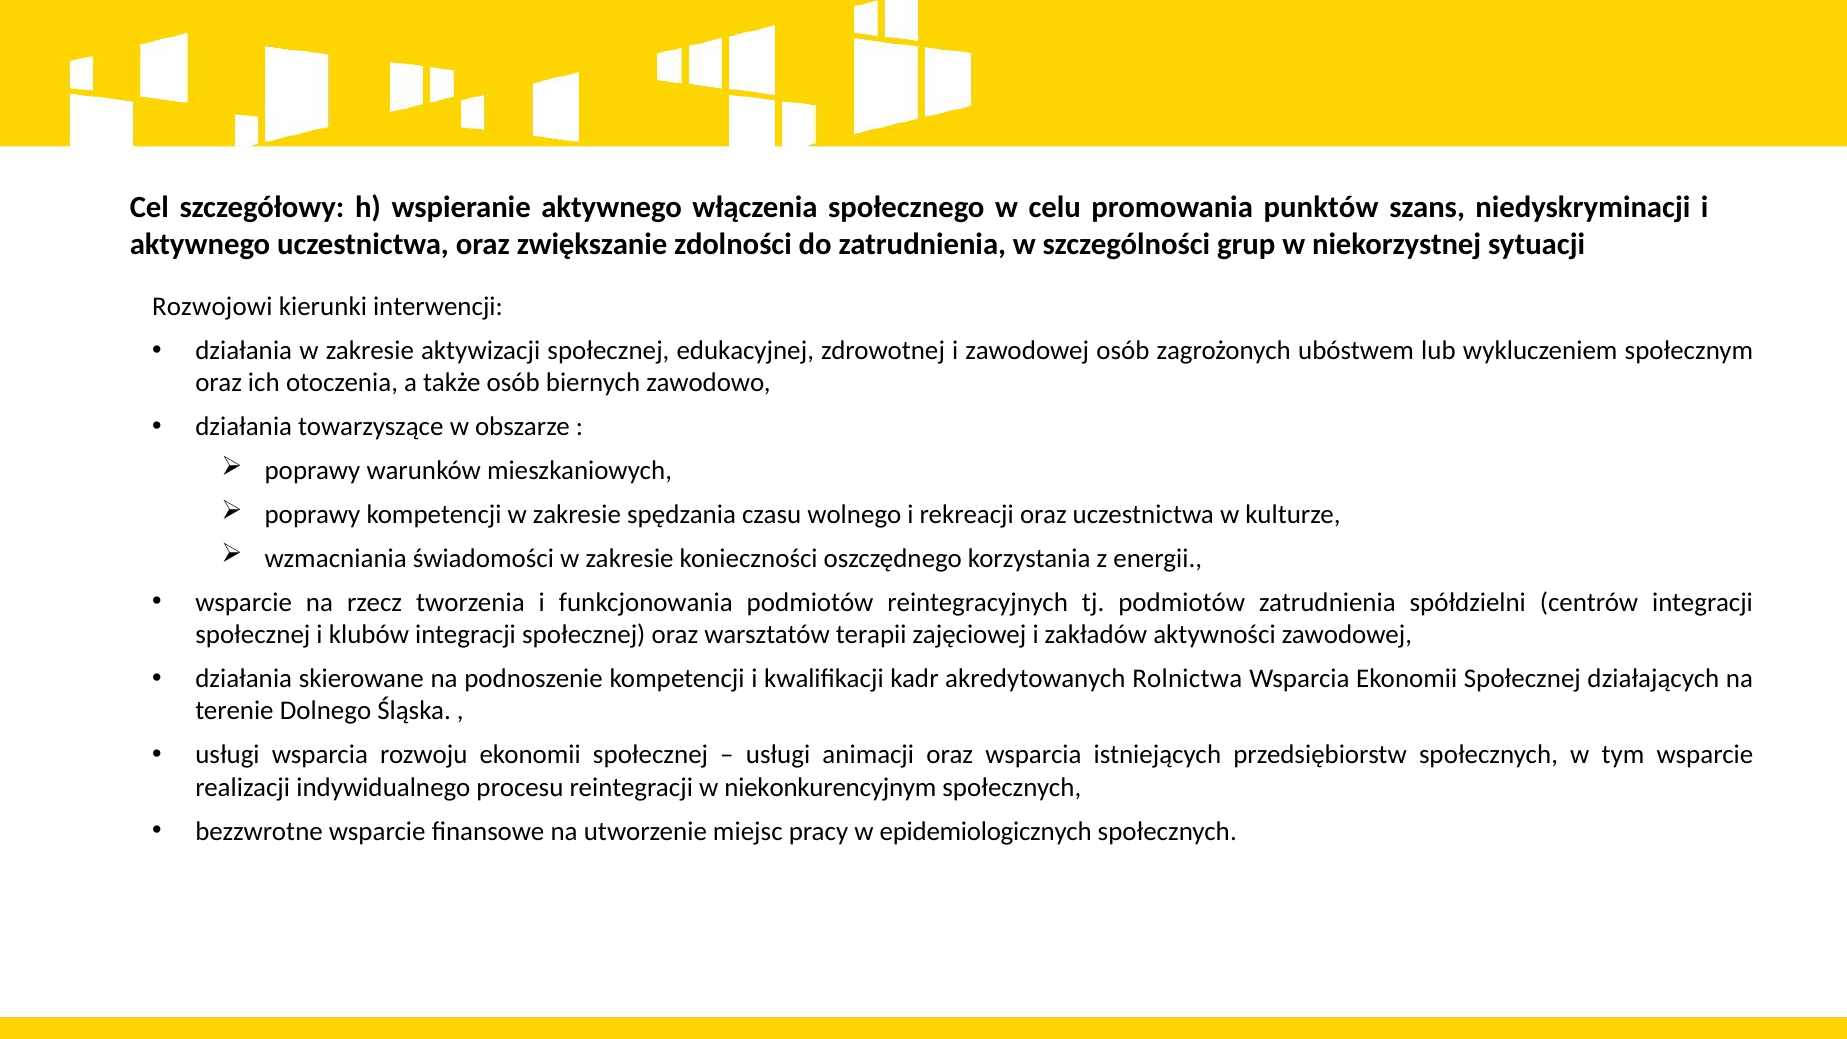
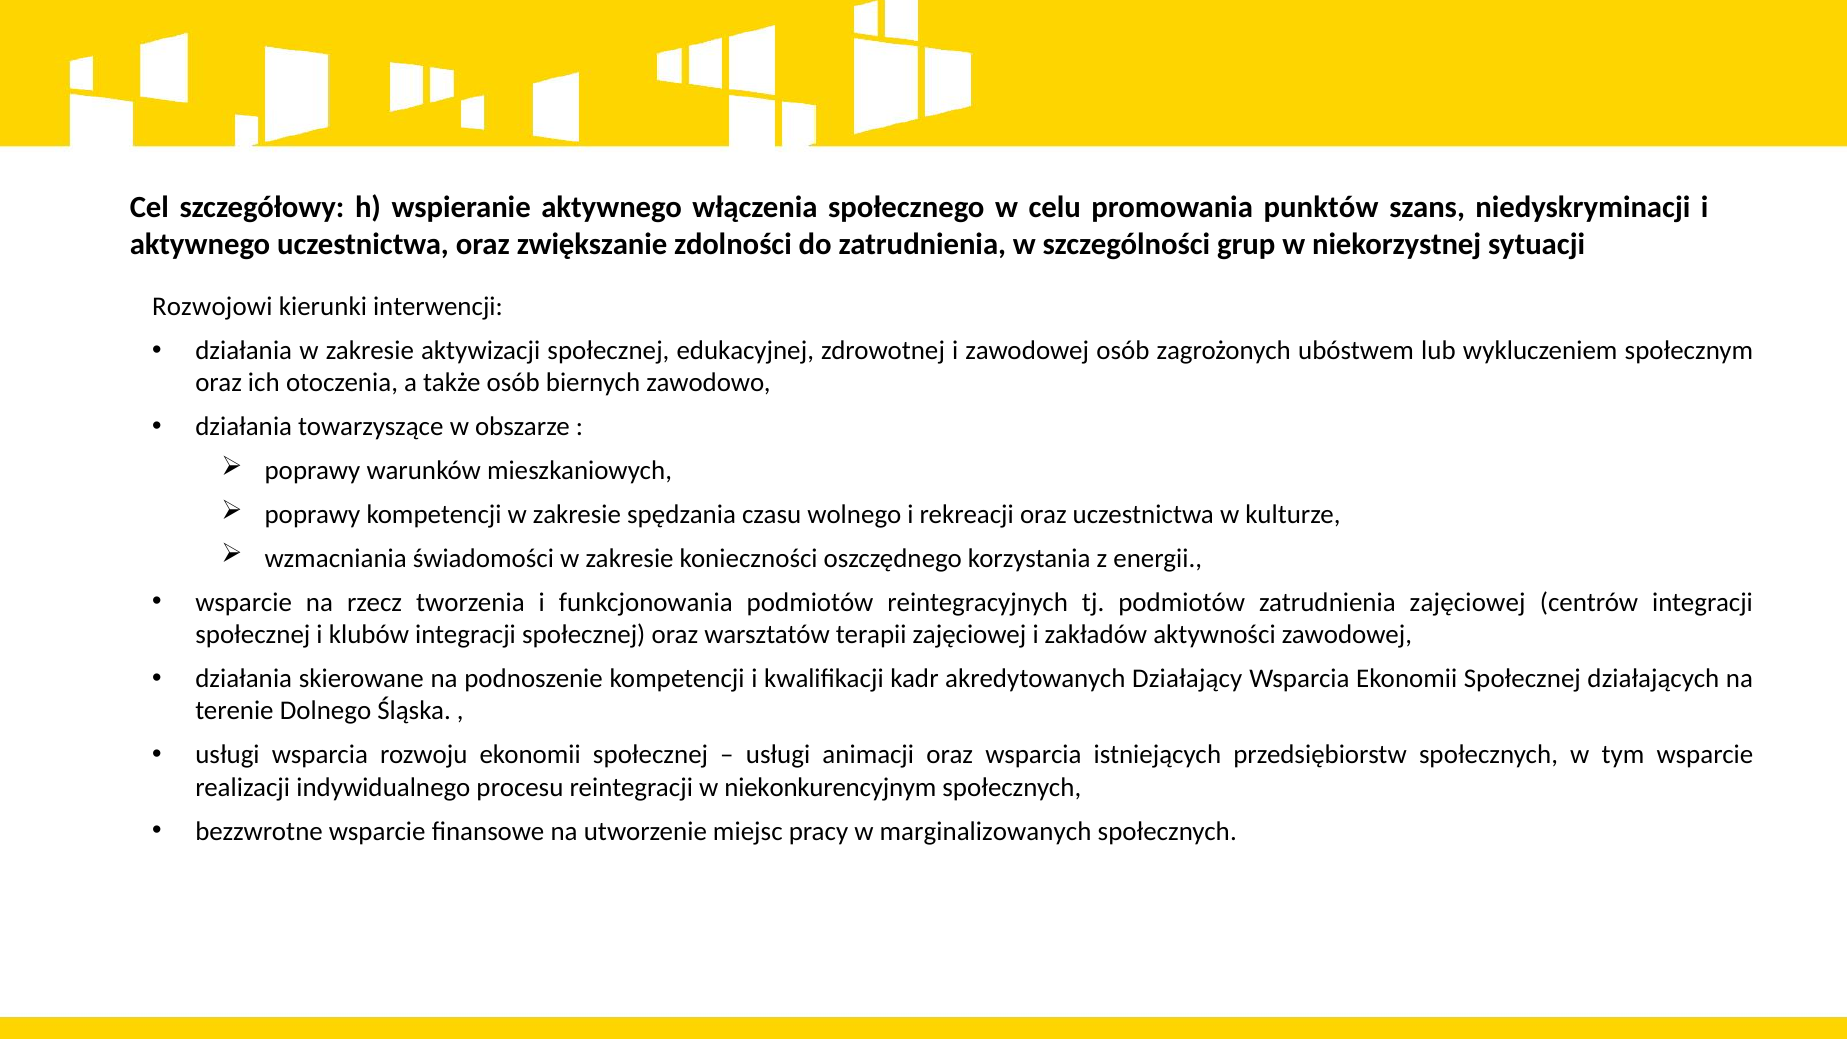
zatrudnienia spółdzielni: spółdzielni -> zajęciowej (1468, 602)
Rolnictwa: Rolnictwa -> Działający (1187, 679)
epidemiologicznych: epidemiologicznych -> marginalizowanych (986, 831)
